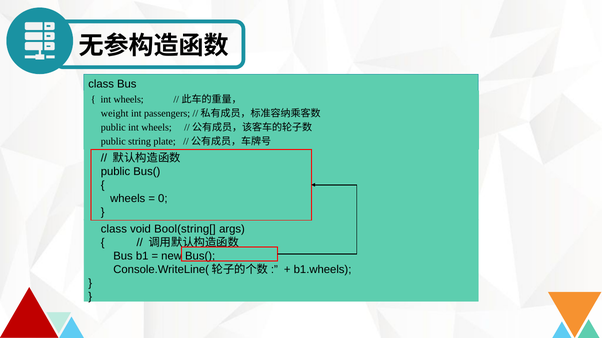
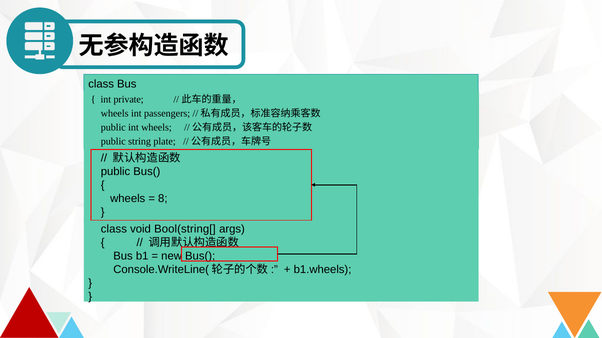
wheels: wheels -> private (129, 100)
weight: weight -> wheels (115, 114)
0: 0 -> 8 (163, 199)
